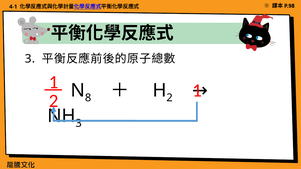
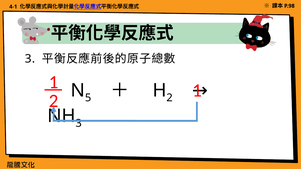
8: 8 -> 5 (88, 98)
